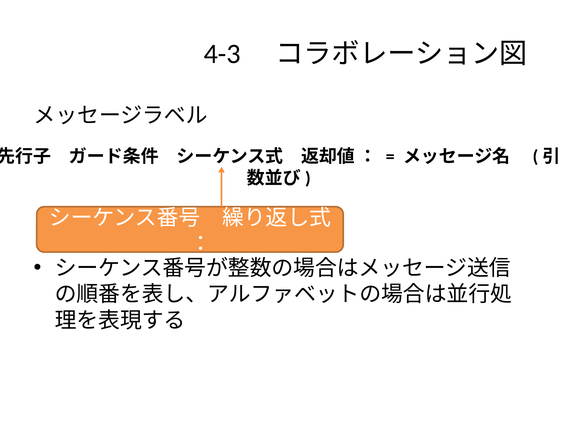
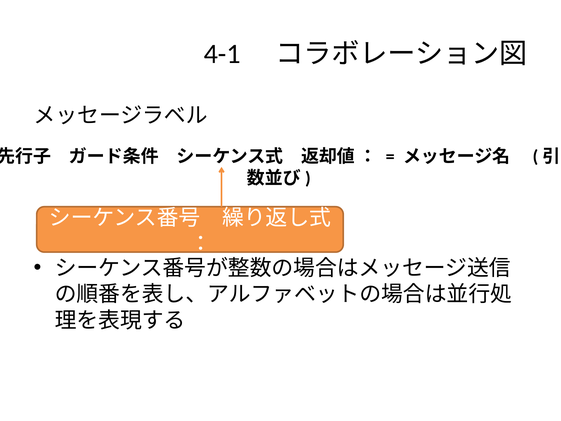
4-3: 4-3 -> 4-1 (222, 54)
